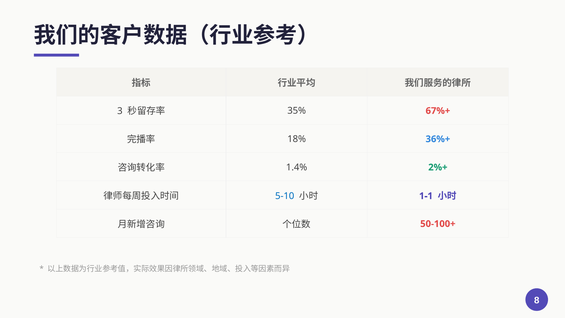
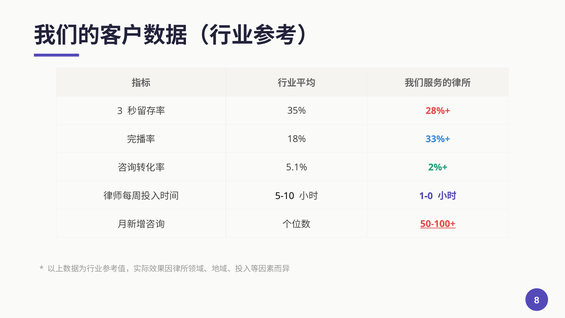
67%+: 67%+ -> 28%+ (438, 111)
36%+: 36%+ -> 33%+ (438, 139)
1.4%: 1.4% -> 5.1% (297, 167)
5-10 colour: blue -> black (285, 196)
1-1: 1-1 -> 1-0 (426, 196)
50-100+ underline: none -> present (438, 224)
